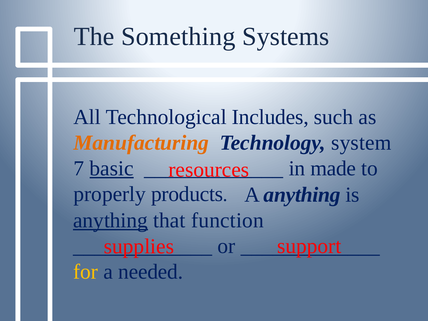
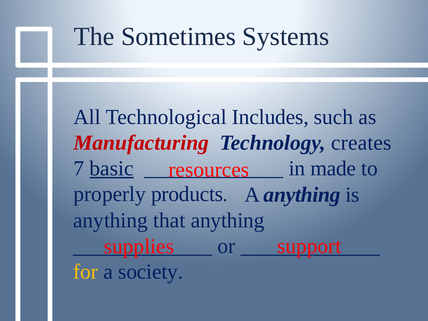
Something: Something -> Sometimes (178, 36)
Manufacturing colour: orange -> red (141, 143)
system: system -> creates (361, 143)
anything underline: present -> none (111, 220)
that function: function -> anything (228, 220)
needed: needed -> society (151, 272)
